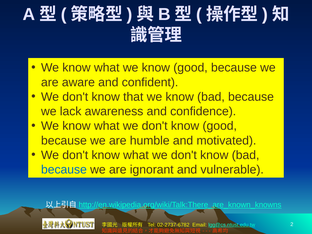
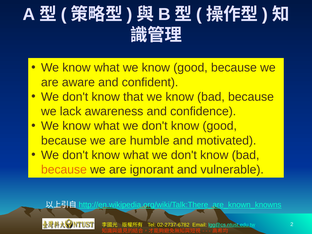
because colour: blue -> orange (64, 170)
